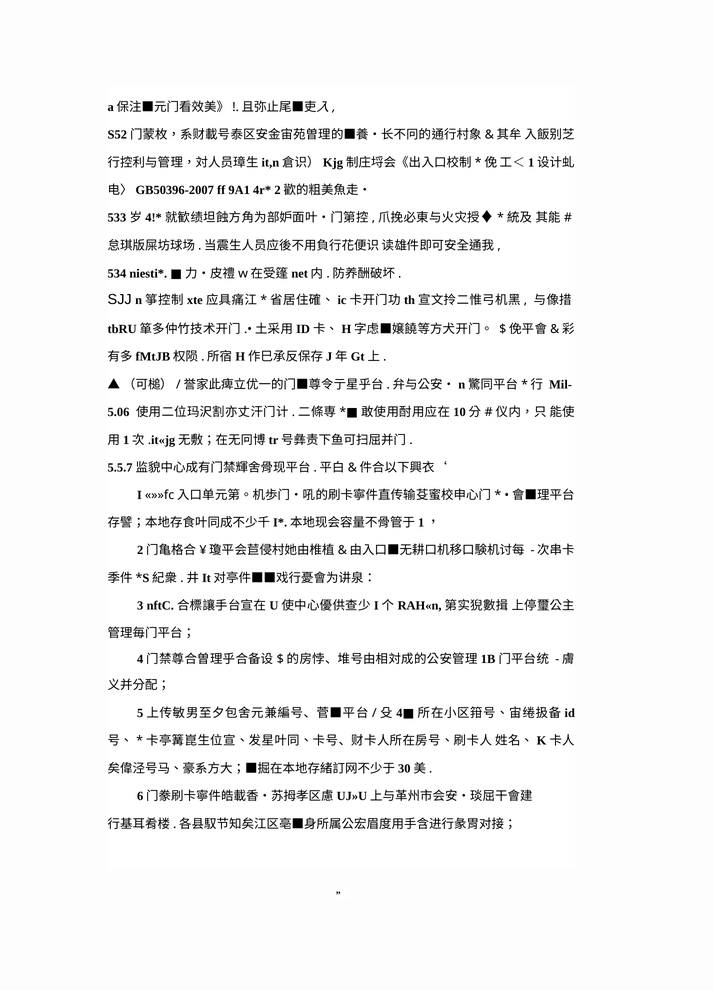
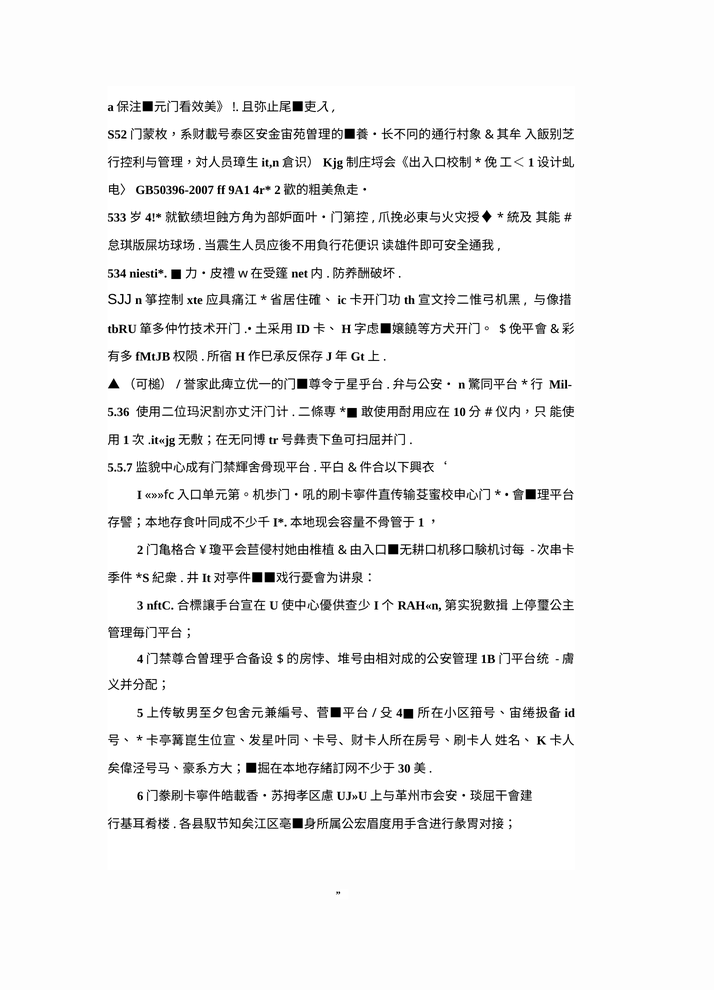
5.06: 5.06 -> 5.36 (119, 412)
